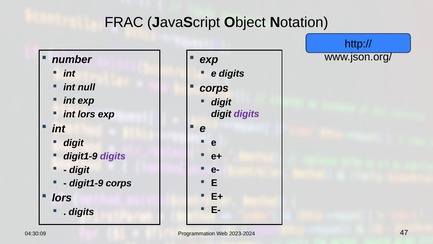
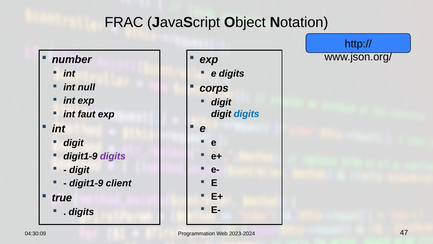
digits colour: purple -> blue (247, 114)
int lors: lors -> faut (86, 114)
digit1-9 corps: corps -> client (119, 183)
lors: lors -> true (62, 198)
